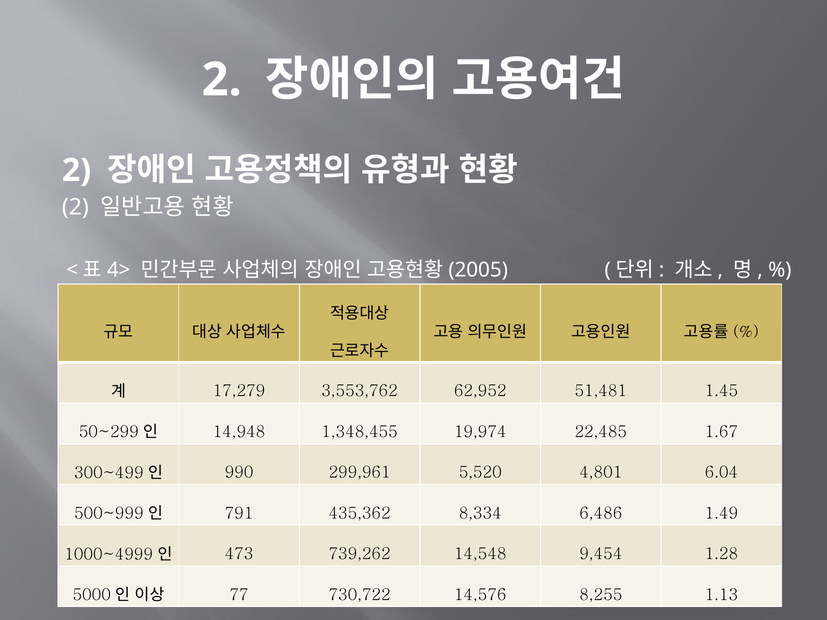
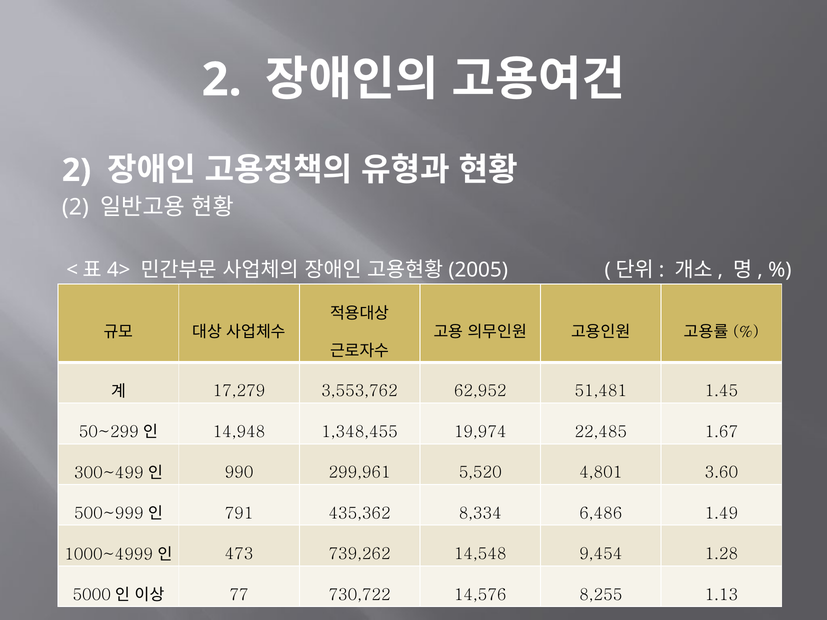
6.04: 6.04 -> 3.60 (721, 473)
